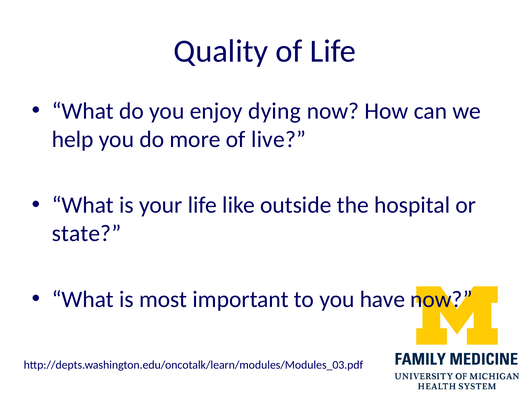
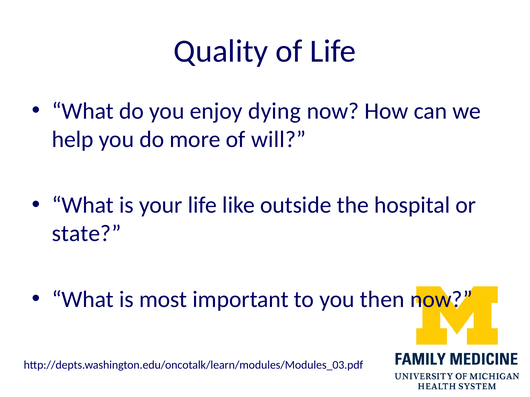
live: live -> will (279, 139)
have: have -> then (382, 300)
